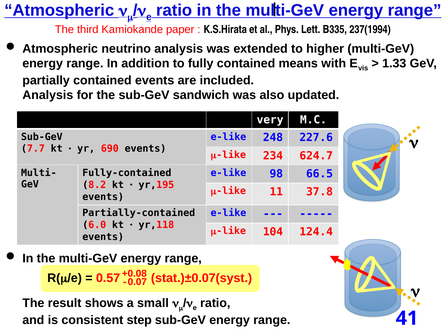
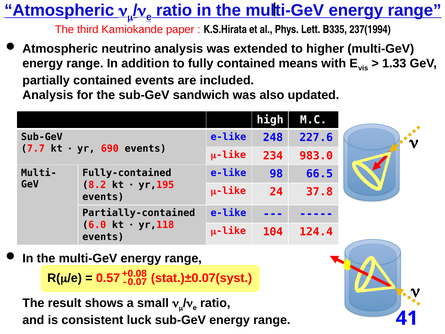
very: very -> high (270, 120)
624.7: 624.7 -> 983.0 (316, 156)
11: 11 -> 24 (276, 192)
step: step -> luck (139, 320)
